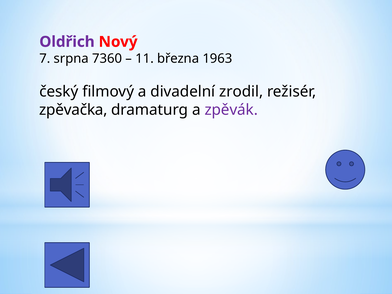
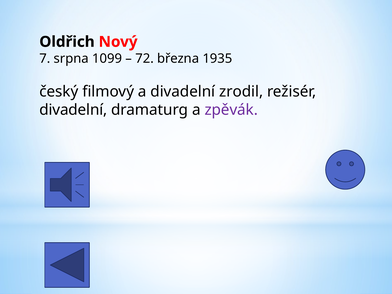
Oldřich colour: purple -> black (67, 42)
7360: 7360 -> 1099 (107, 59)
11: 11 -> 72 (145, 59)
1963: 1963 -> 1935 (217, 59)
zpěvačka: zpěvačka -> divadelní (73, 110)
